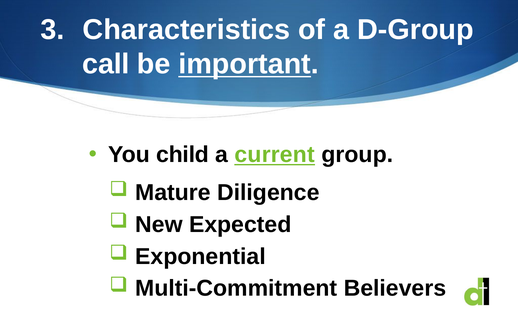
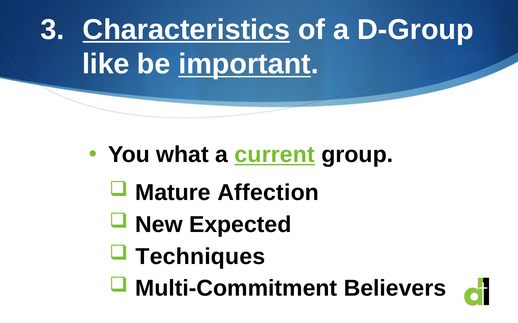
Characteristics underline: none -> present (186, 30)
call: call -> like (106, 64)
child: child -> what (183, 155)
Diligence: Diligence -> Affection (268, 193)
Exponential: Exponential -> Techniques (200, 257)
